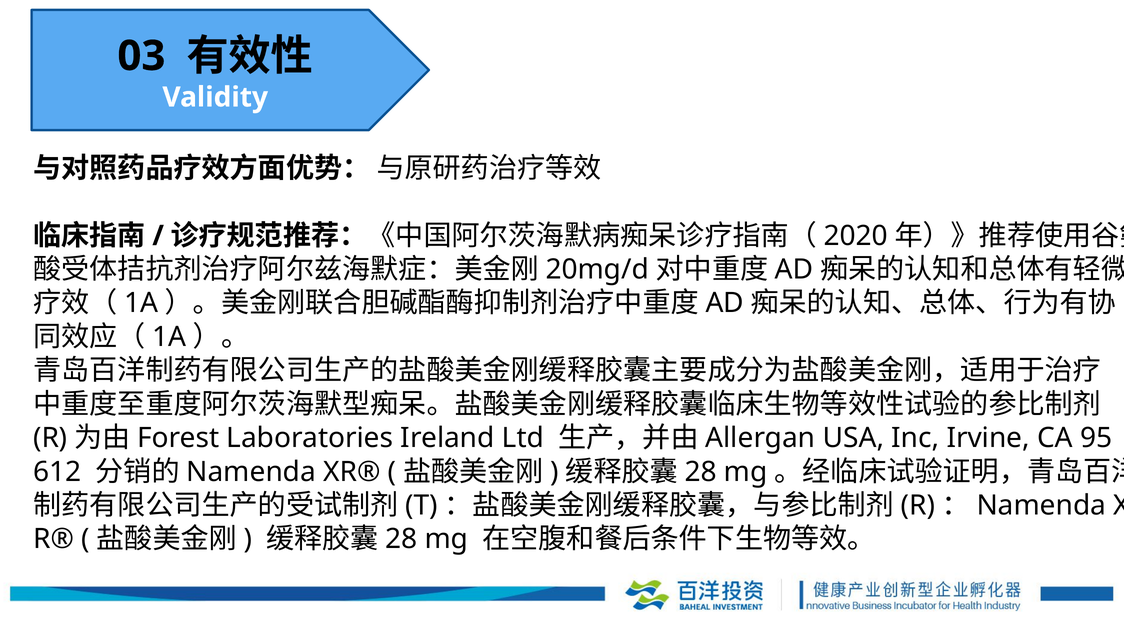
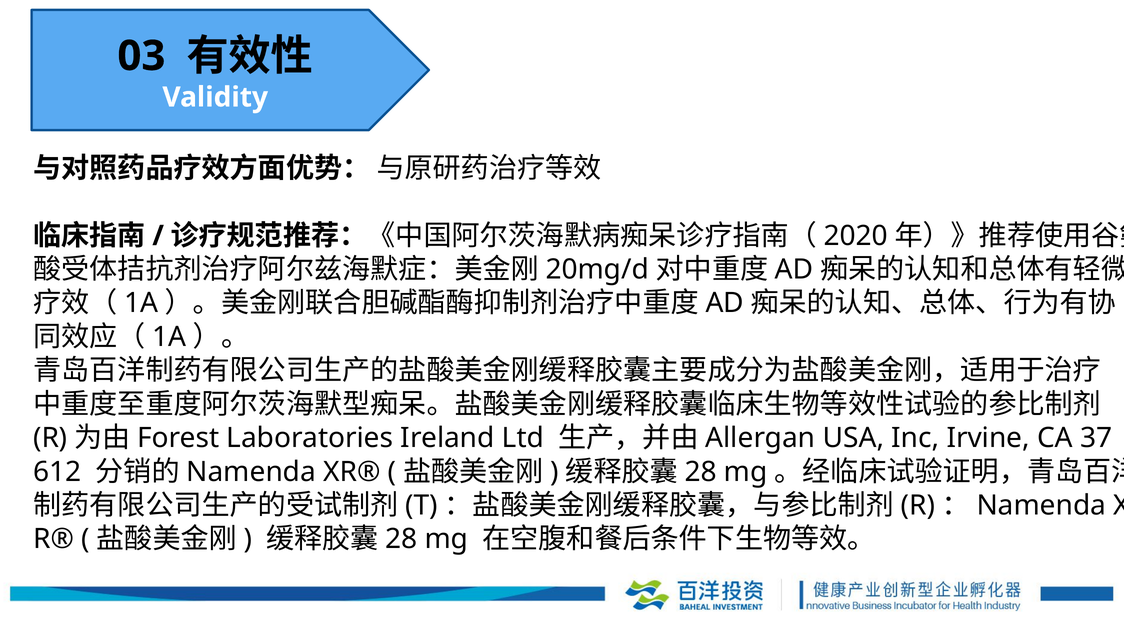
95: 95 -> 37 (1096, 438)
